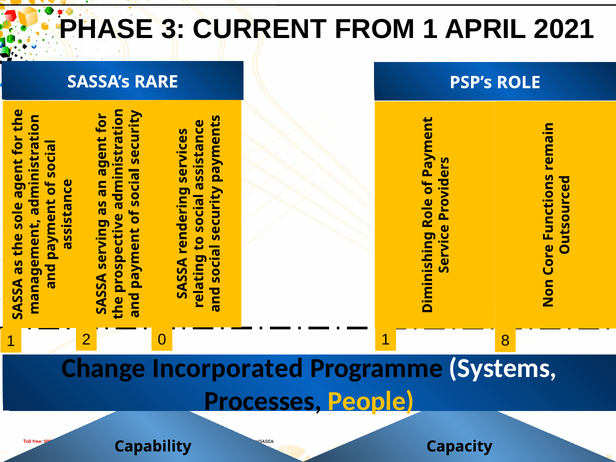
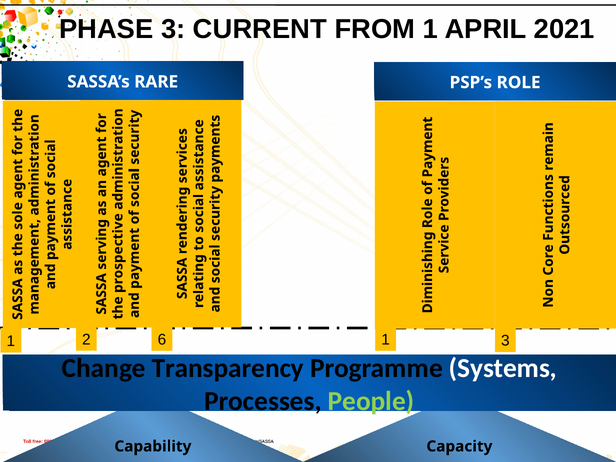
1 8: 8 -> 3 (505, 341)
0: 0 -> 6 (162, 340)
Incorporated: Incorporated -> Transparency (228, 368)
People colour: yellow -> light green (371, 401)
